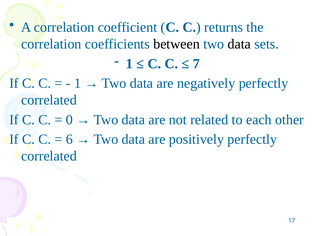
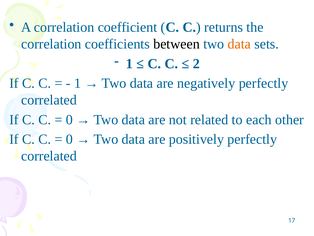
data colour: black -> orange (239, 44)
7: 7 -> 2 (196, 64)
6: 6 -> 0 (69, 139)
